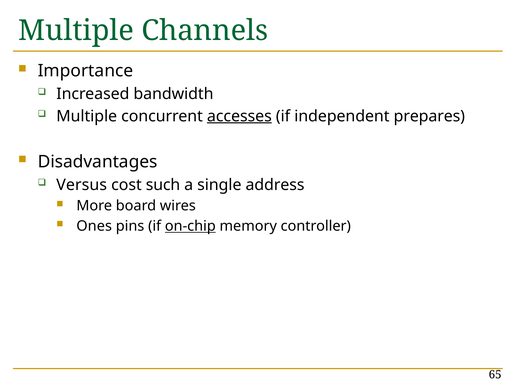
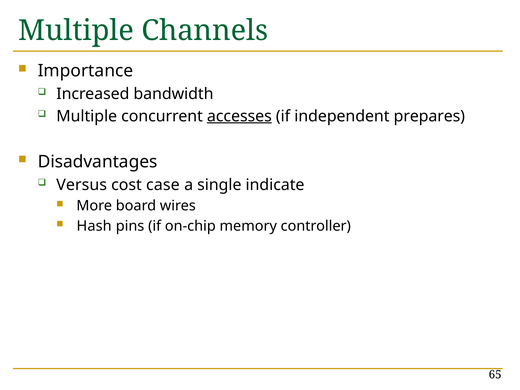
such: such -> case (163, 185)
address: address -> indicate (275, 185)
Ones: Ones -> Hash (94, 226)
on-chip underline: present -> none (190, 226)
